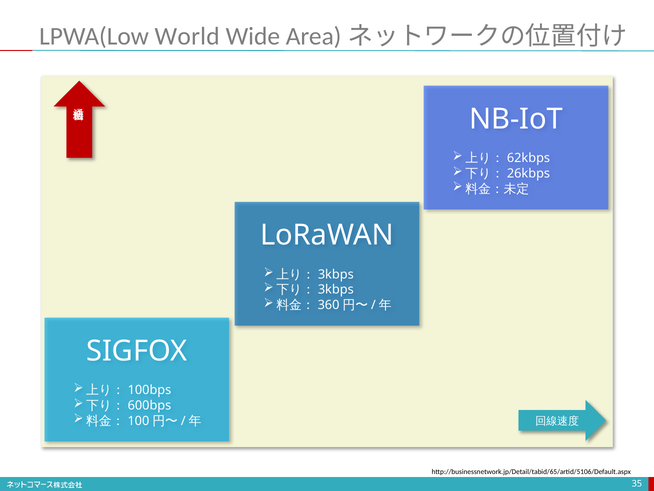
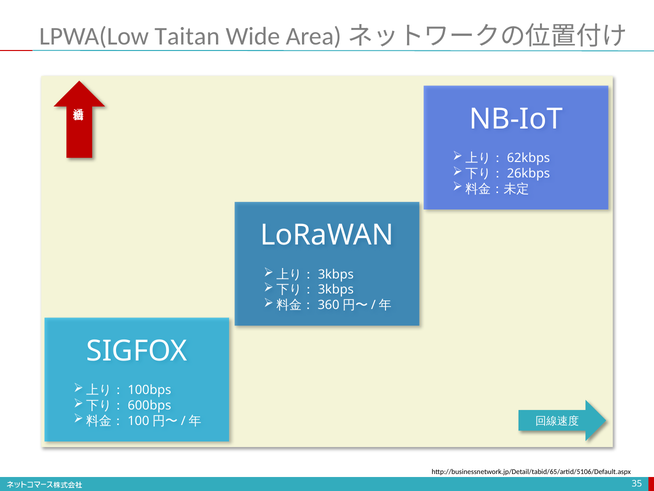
World: World -> Taitan (187, 36)
